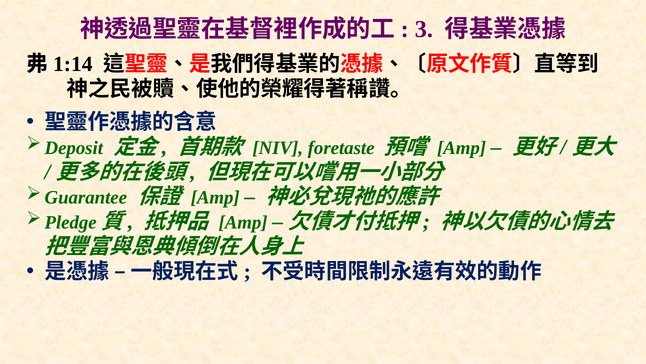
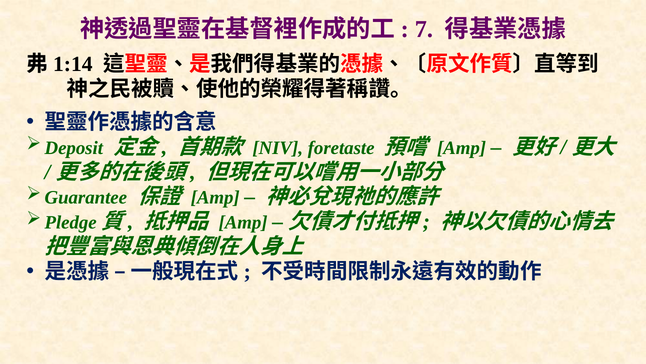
3: 3 -> 7 (424, 29)
